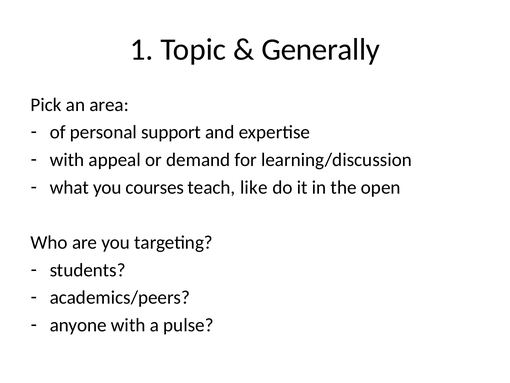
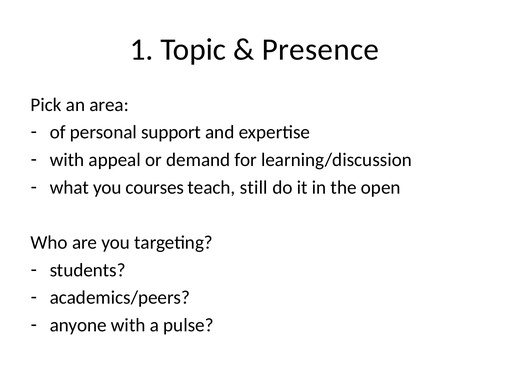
Generally: Generally -> Presence (320, 49)
like: like -> still (254, 187)
